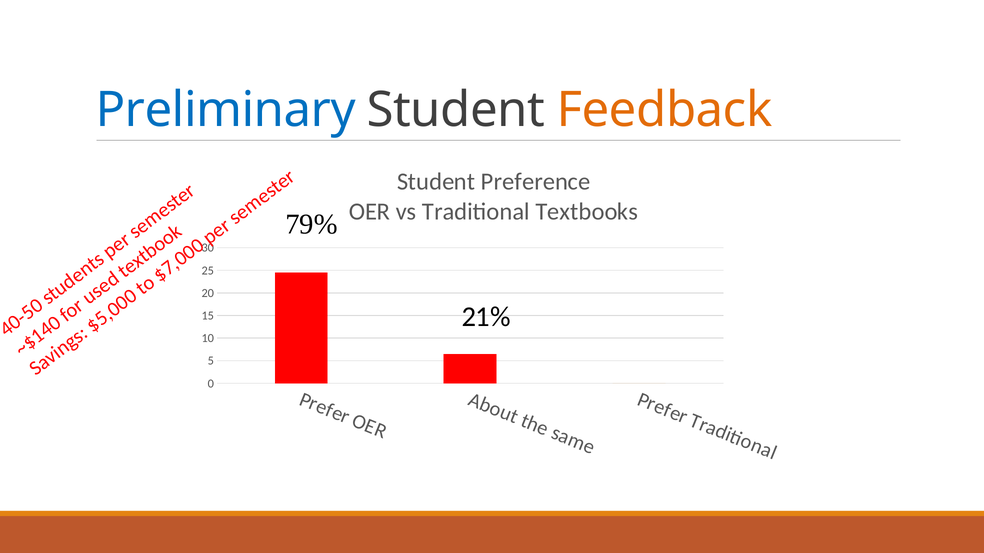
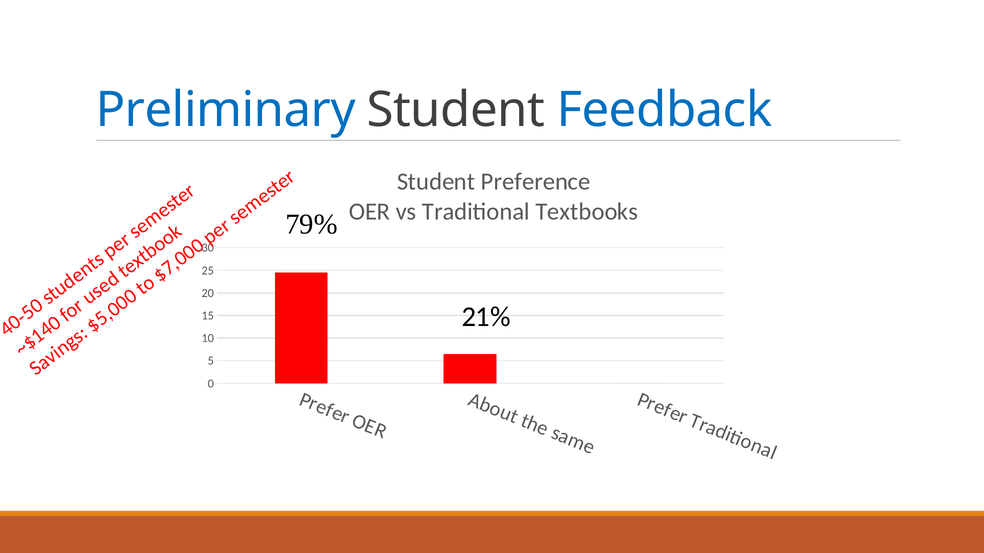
Feedback colour: orange -> blue (664, 110)
